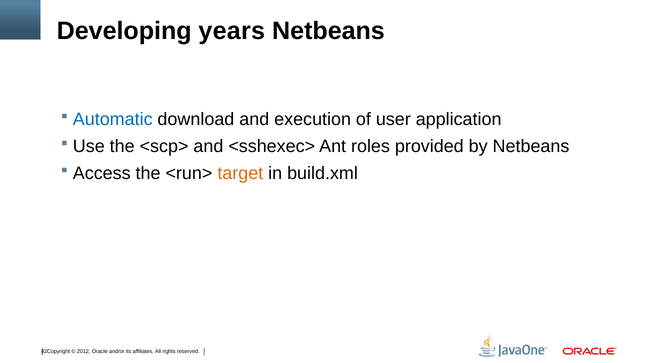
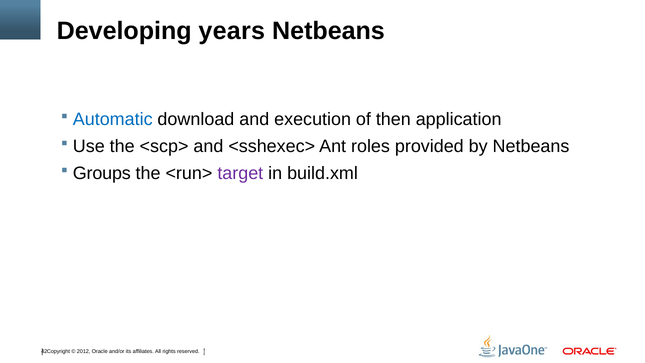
user: user -> then (393, 119)
Access: Access -> Groups (102, 173)
target colour: orange -> purple (240, 173)
